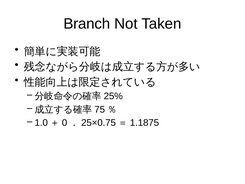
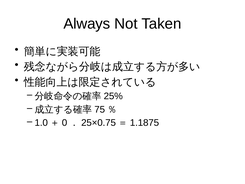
Branch: Branch -> Always (87, 24)
